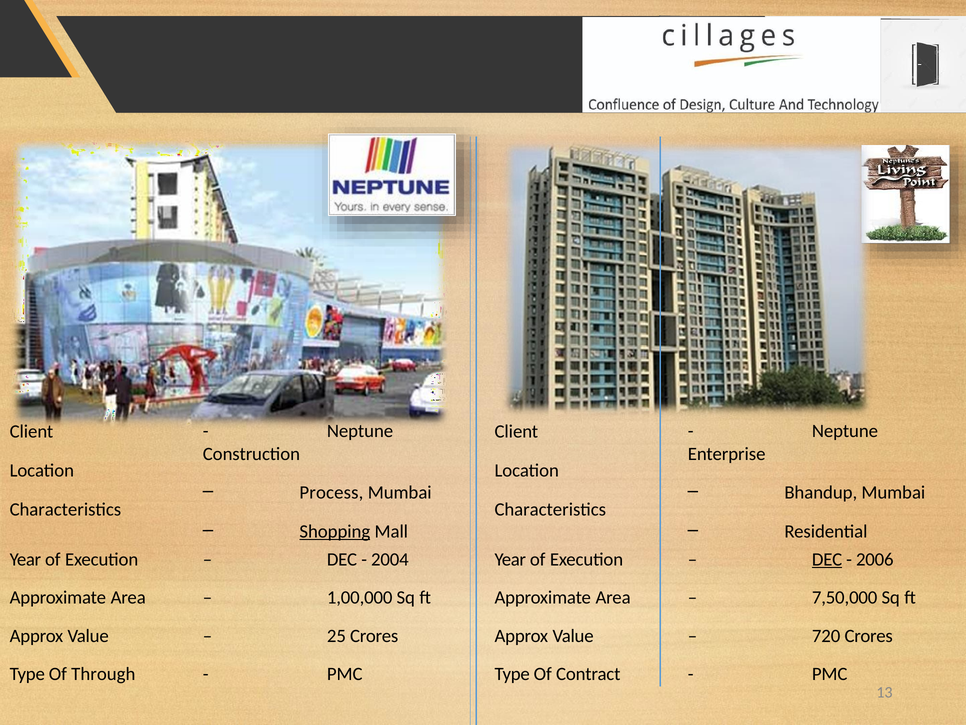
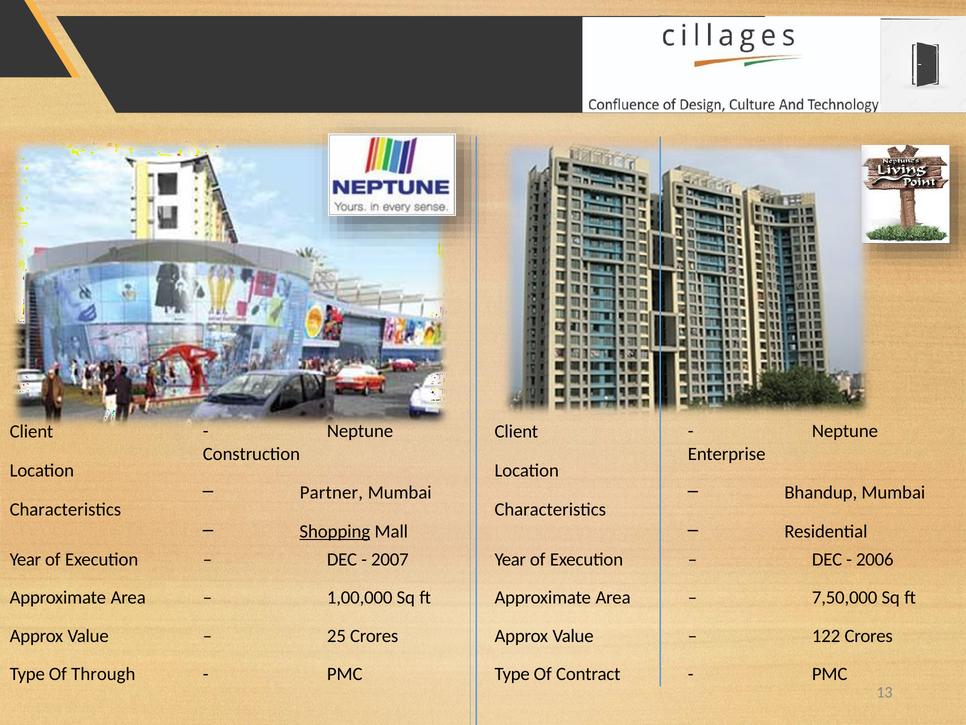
Process: Process -> Partner (331, 492)
2004: 2004 -> 2007 (390, 559)
DEC underline: present -> none (827, 559)
720: 720 -> 122 (826, 636)
